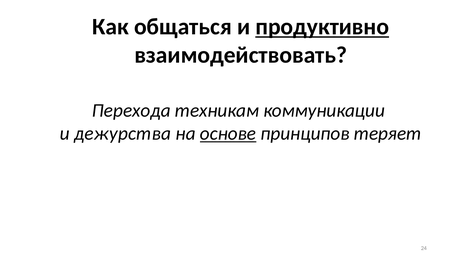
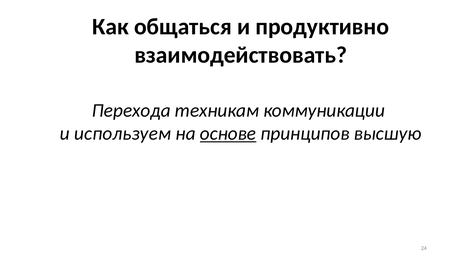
продуктивно underline: present -> none (322, 27)
дежурства: дежурства -> используем (123, 133)
теряет: теряет -> высшую (388, 133)
